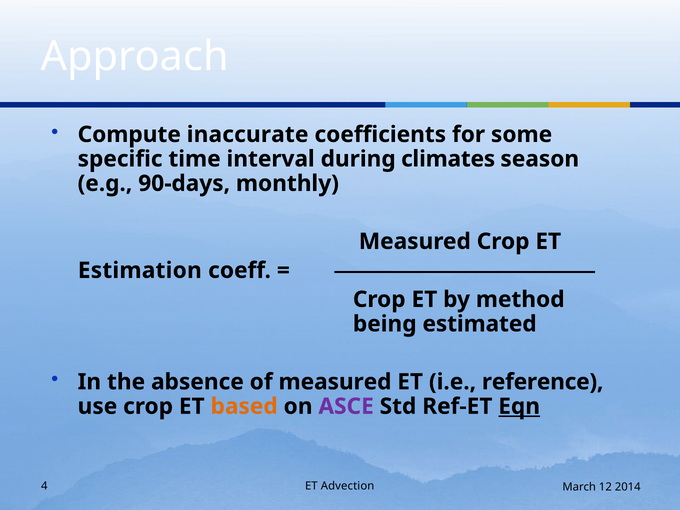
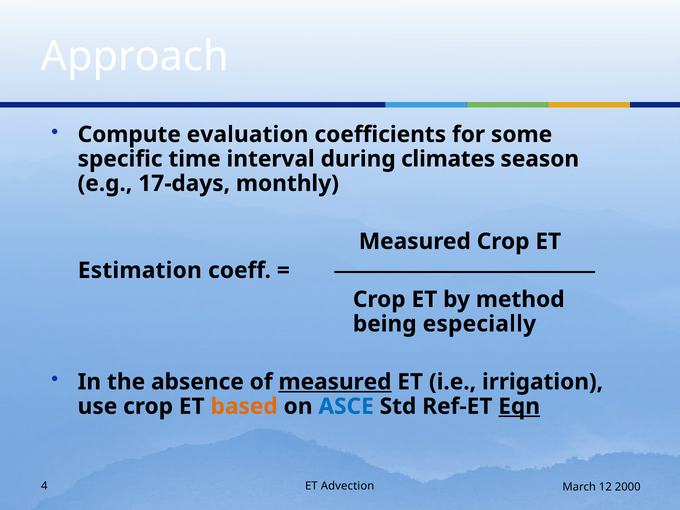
inaccurate: inaccurate -> evaluation (248, 135)
90-days: 90-days -> 17-days (184, 183)
estimated: estimated -> especially (479, 324)
measured underline: none -> present (335, 382)
reference: reference -> irrigation (543, 382)
ASCE colour: purple -> blue (346, 406)
2014: 2014 -> 2000 (628, 487)
